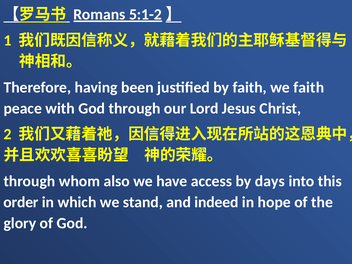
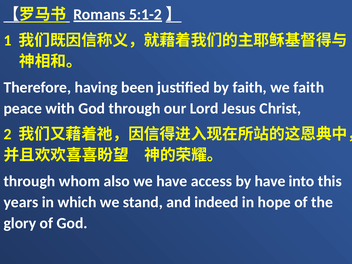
by days: days -> have (270, 181)
order: order -> years (21, 202)
